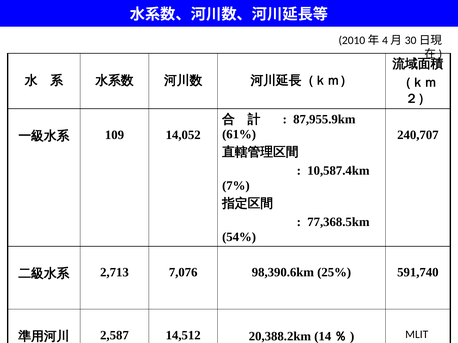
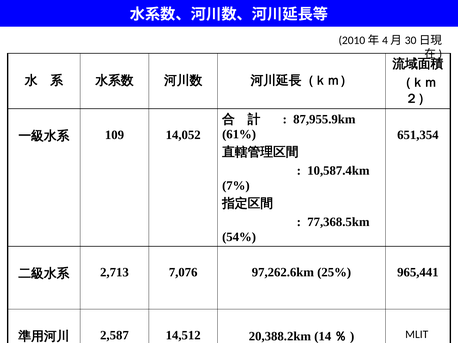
240,707: 240,707 -> 651,354 (418, 135)
98,390.6km: 98,390.6km -> 97,262.6km (283, 273)
591,740: 591,740 -> 965,441 (418, 273)
